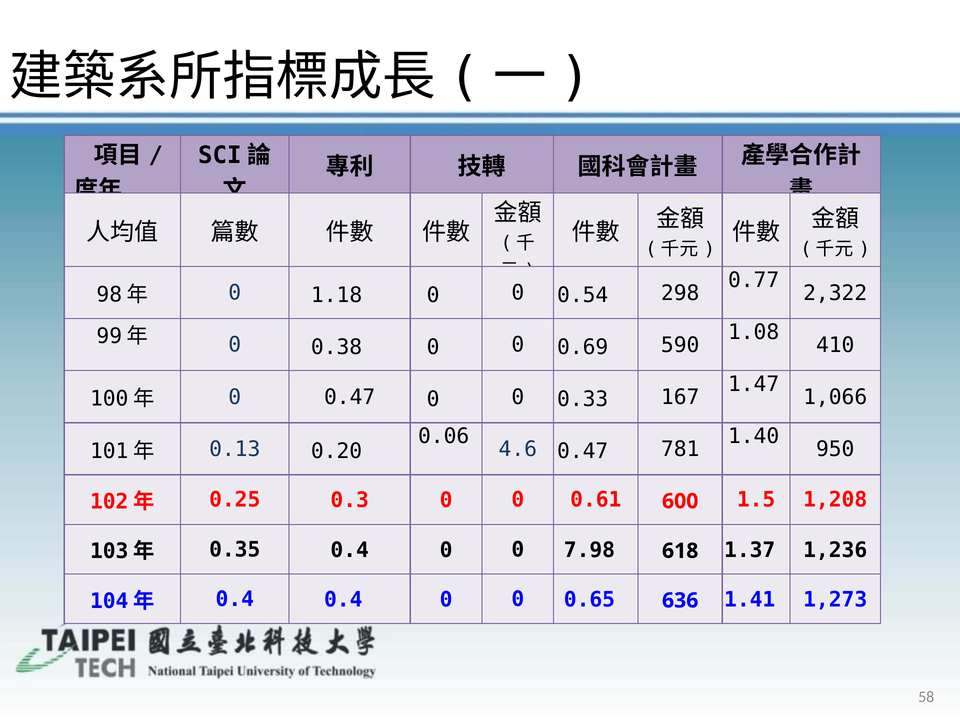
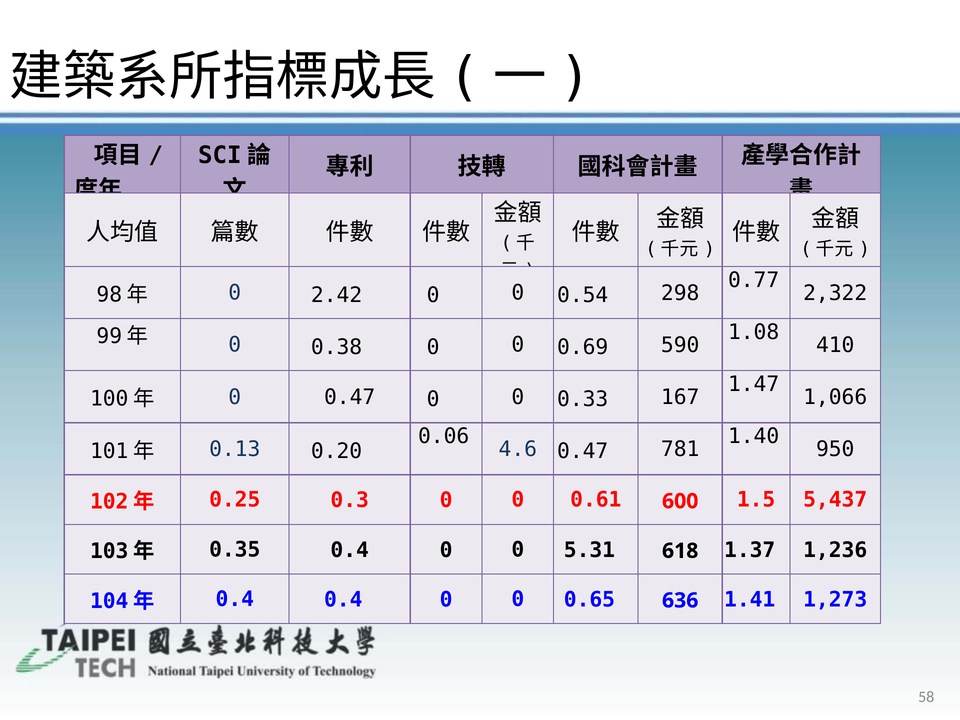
1.18: 1.18 -> 2.42 (337, 295)
1,208: 1,208 -> 5,437 (835, 500)
7.98: 7.98 -> 5.31 (589, 550)
